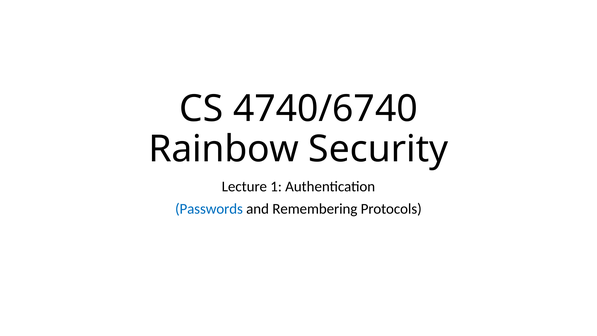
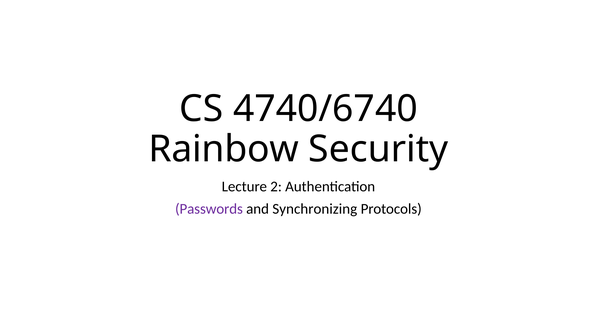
1: 1 -> 2 (276, 187)
Passwords colour: blue -> purple (209, 209)
Remembering: Remembering -> Synchronizing (315, 209)
